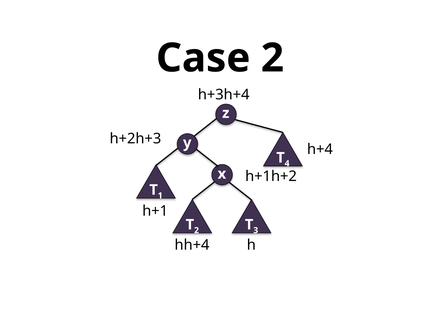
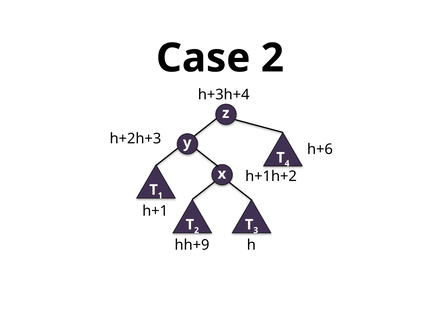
h+4: h+4 -> h+6 (320, 149)
h+4: h+4 -> h+9 (197, 245)
